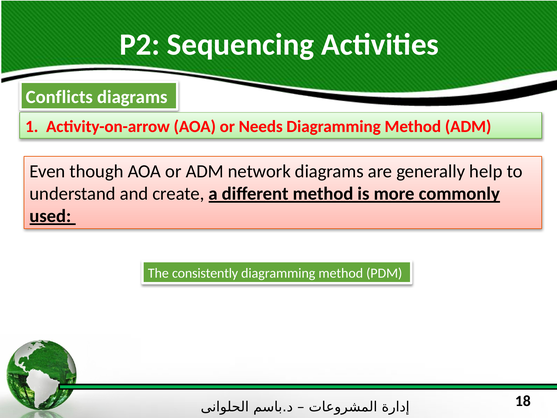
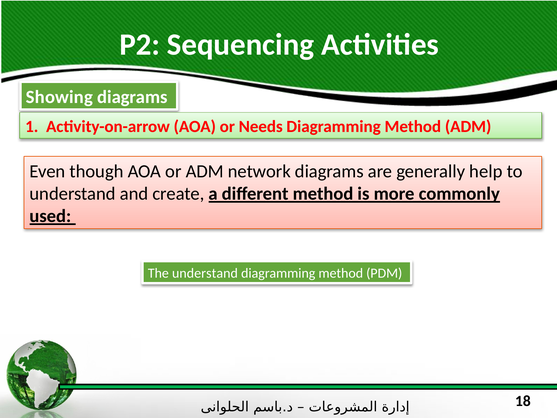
Conflicts: Conflicts -> Showing (59, 97)
The consistently: consistently -> understand (205, 273)
